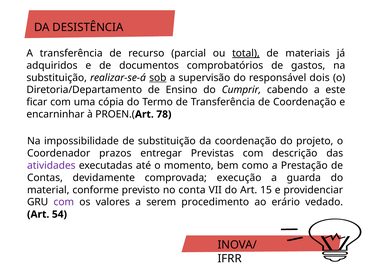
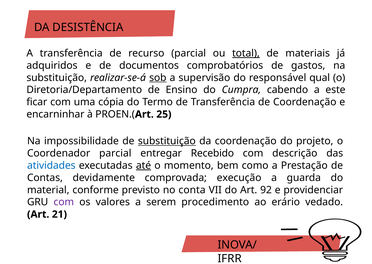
dois: dois -> qual (320, 78)
Cumprir: Cumprir -> Cumpra (241, 90)
78: 78 -> 25 (164, 114)
substituição underline: none -> present (167, 141)
Coordenador prazos: prazos -> parcial (115, 153)
Previstas: Previstas -> Recebido (212, 153)
atividades colour: purple -> blue (51, 165)
até underline: none -> present (143, 165)
15: 15 -> 92 (266, 190)
54: 54 -> 21 (59, 214)
